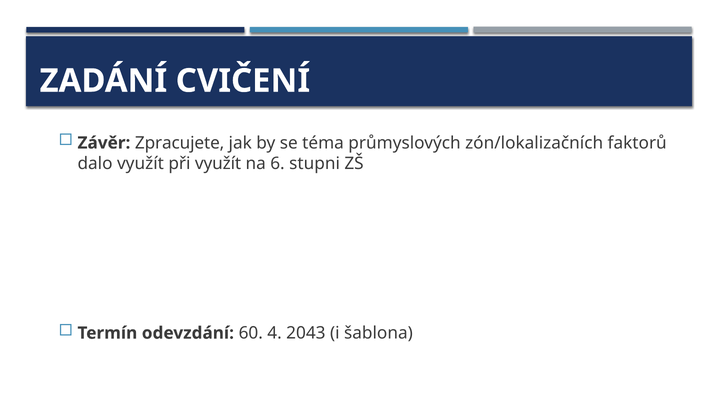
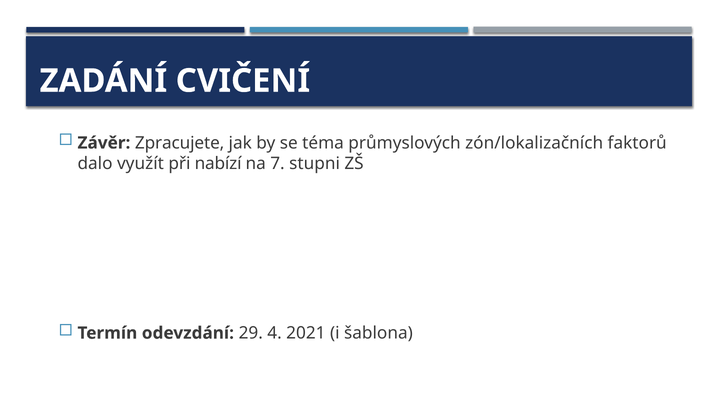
při využít: využít -> nabízí (218, 163)
6: 6 -> 7 (278, 163)
60: 60 -> 29 (251, 333)
2043: 2043 -> 2021 (306, 333)
